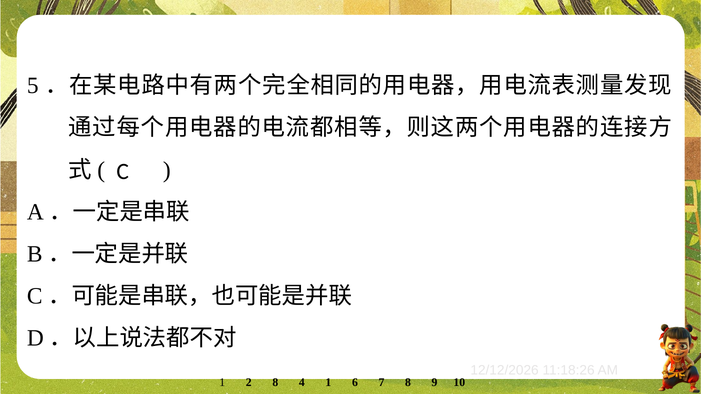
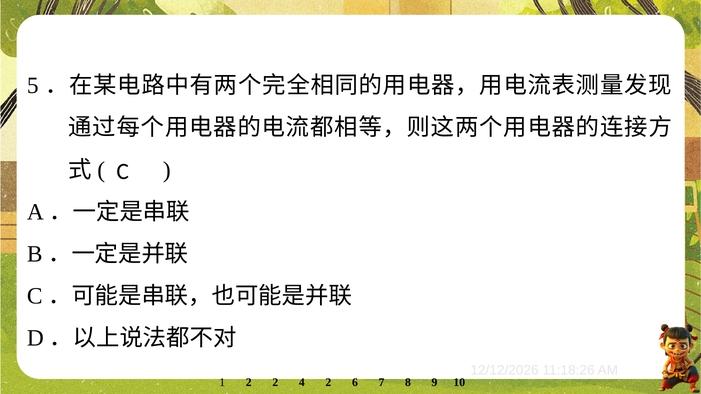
2 8: 8 -> 2 (275, 383)
4 1: 1 -> 2 (328, 383)
